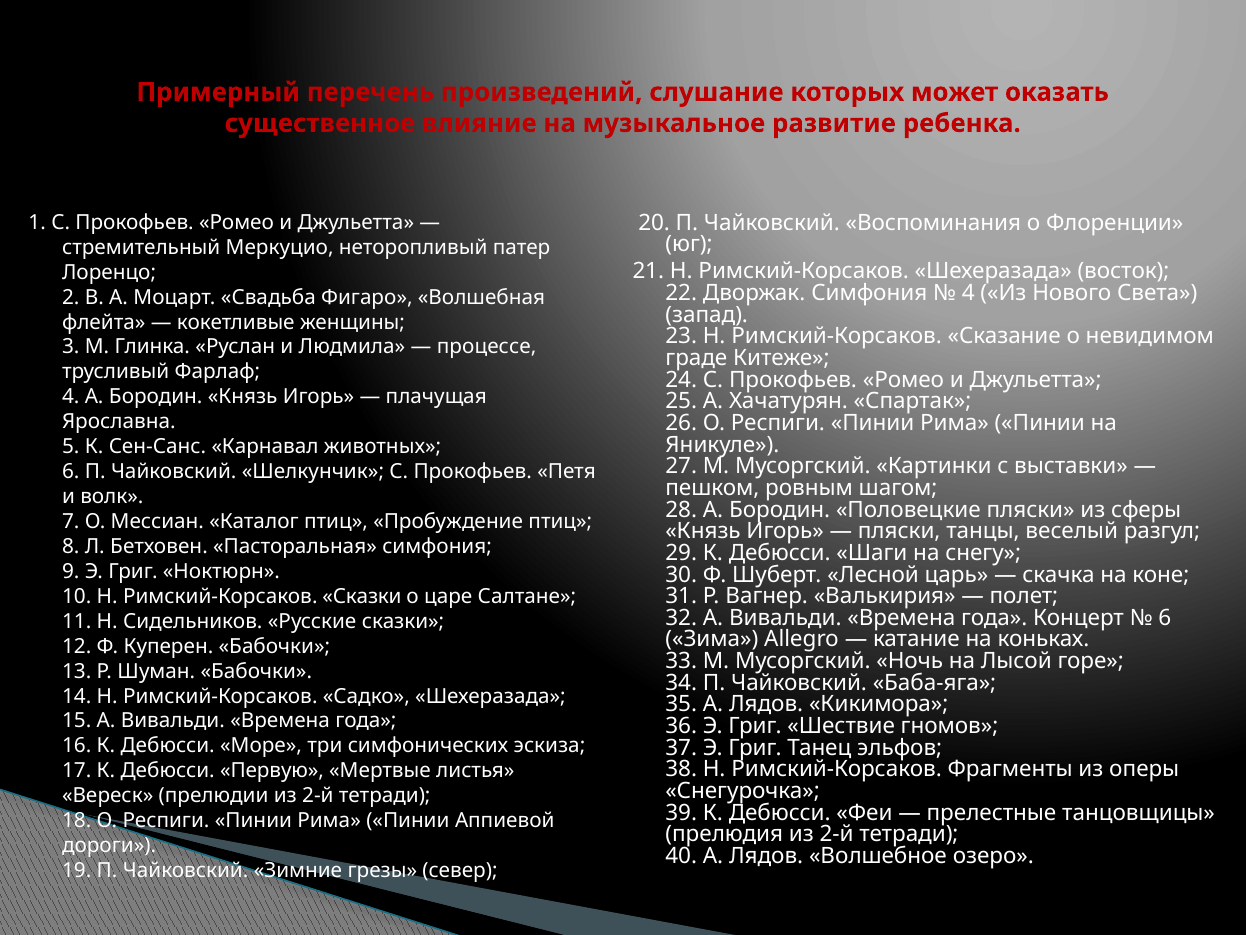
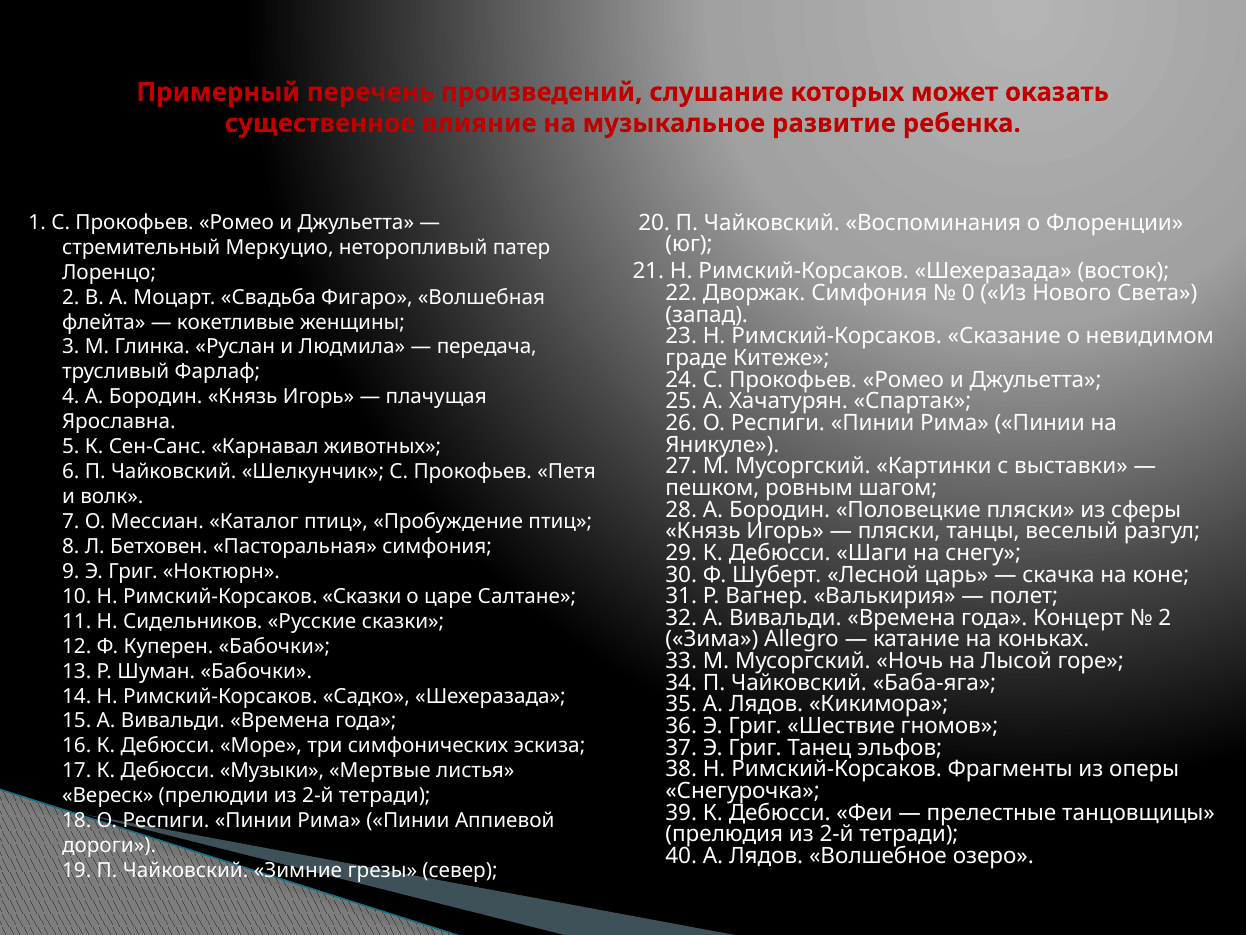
4: 4 -> 0 (968, 293)
процессе: процессе -> передача (487, 347)
6: 6 -> 2 (1165, 618)
Первую: Первую -> Музыки (272, 771)
